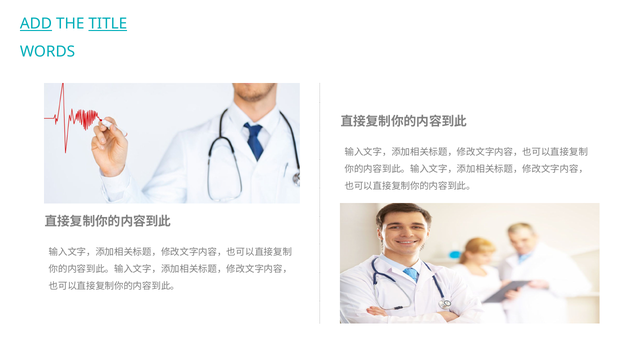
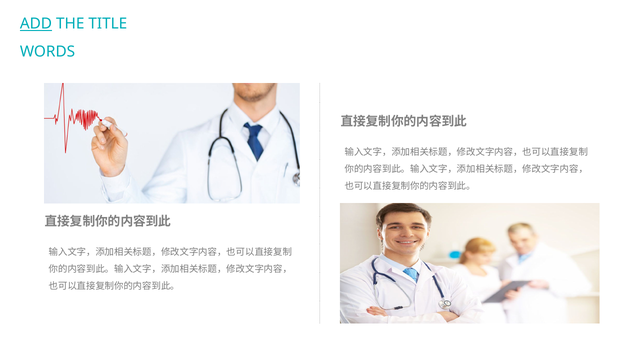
TITLE underline: present -> none (108, 24)
